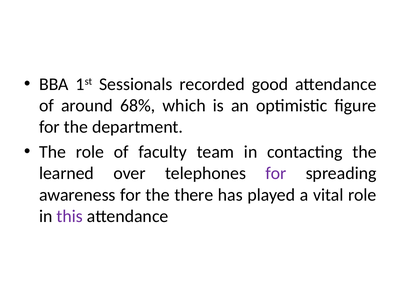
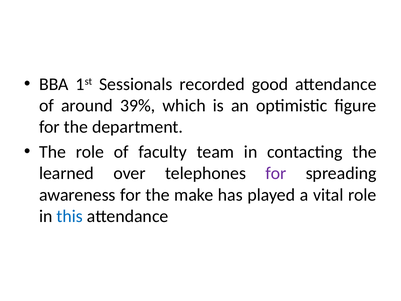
68%: 68% -> 39% (138, 106)
there: there -> make (194, 195)
this colour: purple -> blue (70, 216)
